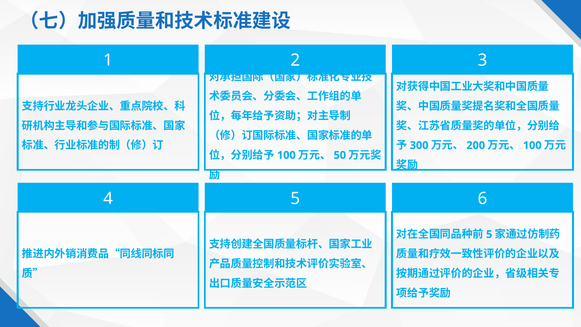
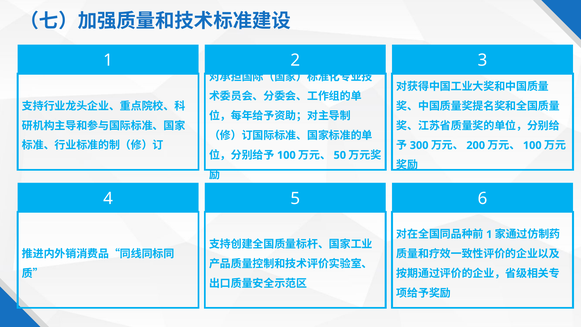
5: 5 -> 1 (489, 234)
